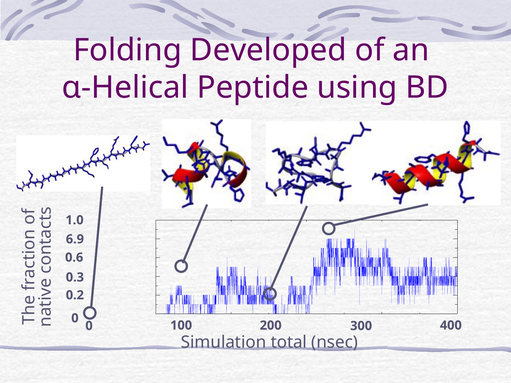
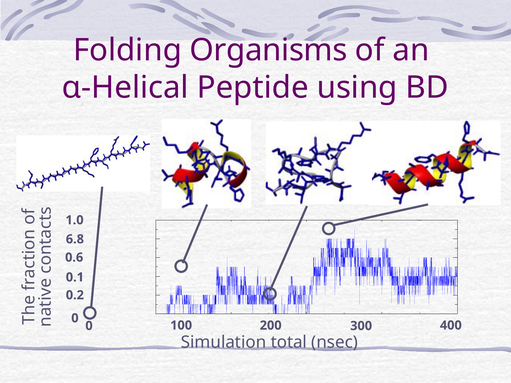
Developed: Developed -> Organisms (269, 50)
6.9: 6.9 -> 6.8 (75, 239)
0.3: 0.3 -> 0.1 (75, 277)
